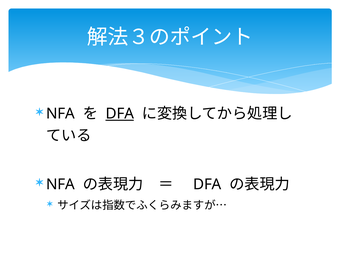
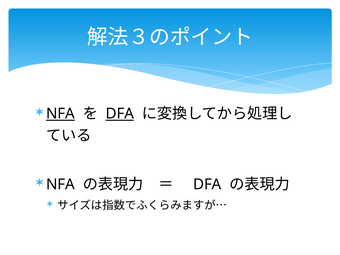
NFA underline: none -> present (60, 114)
